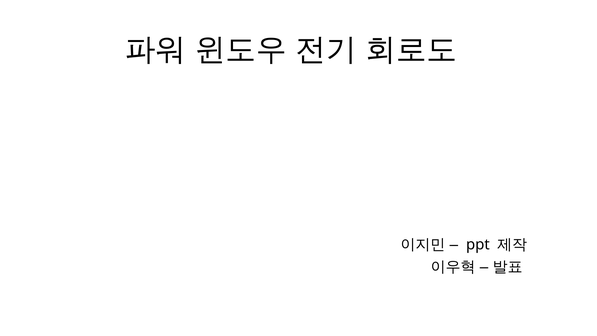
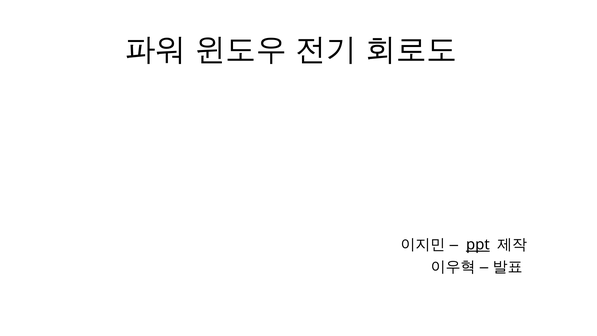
ppt underline: none -> present (478, 245)
